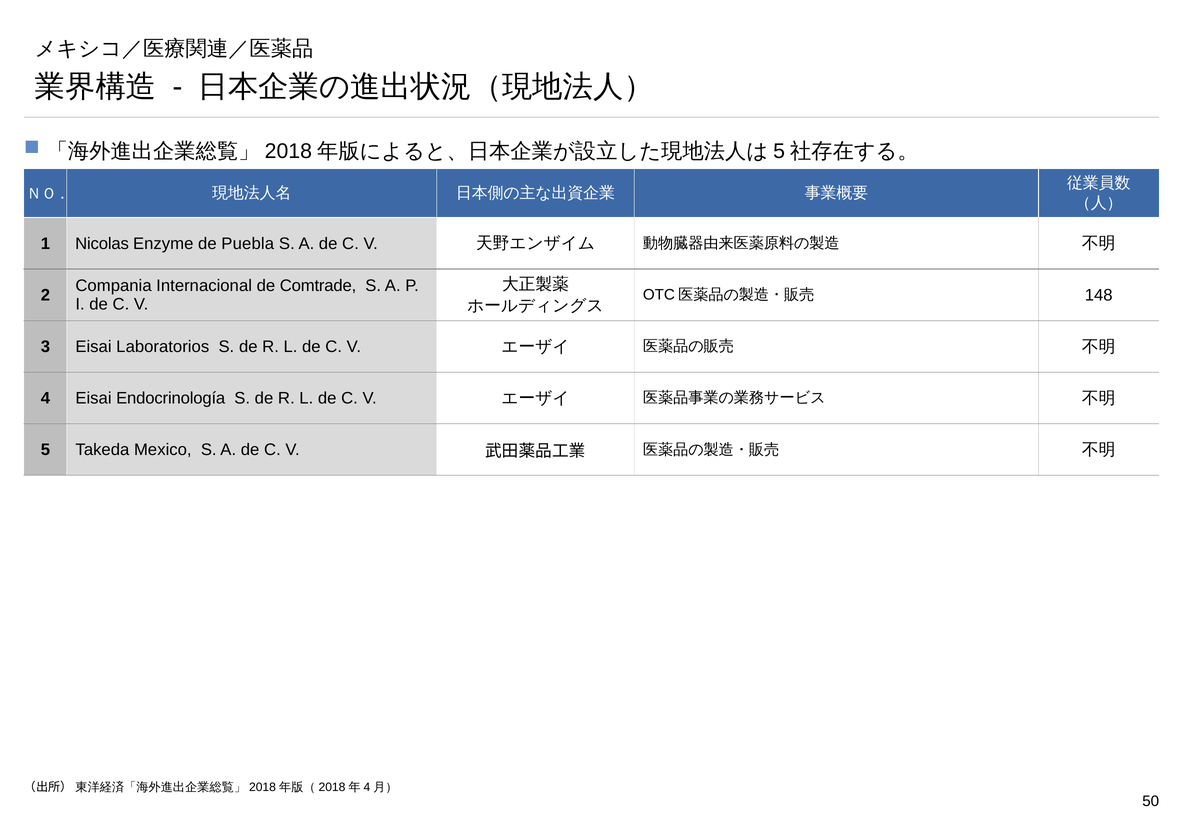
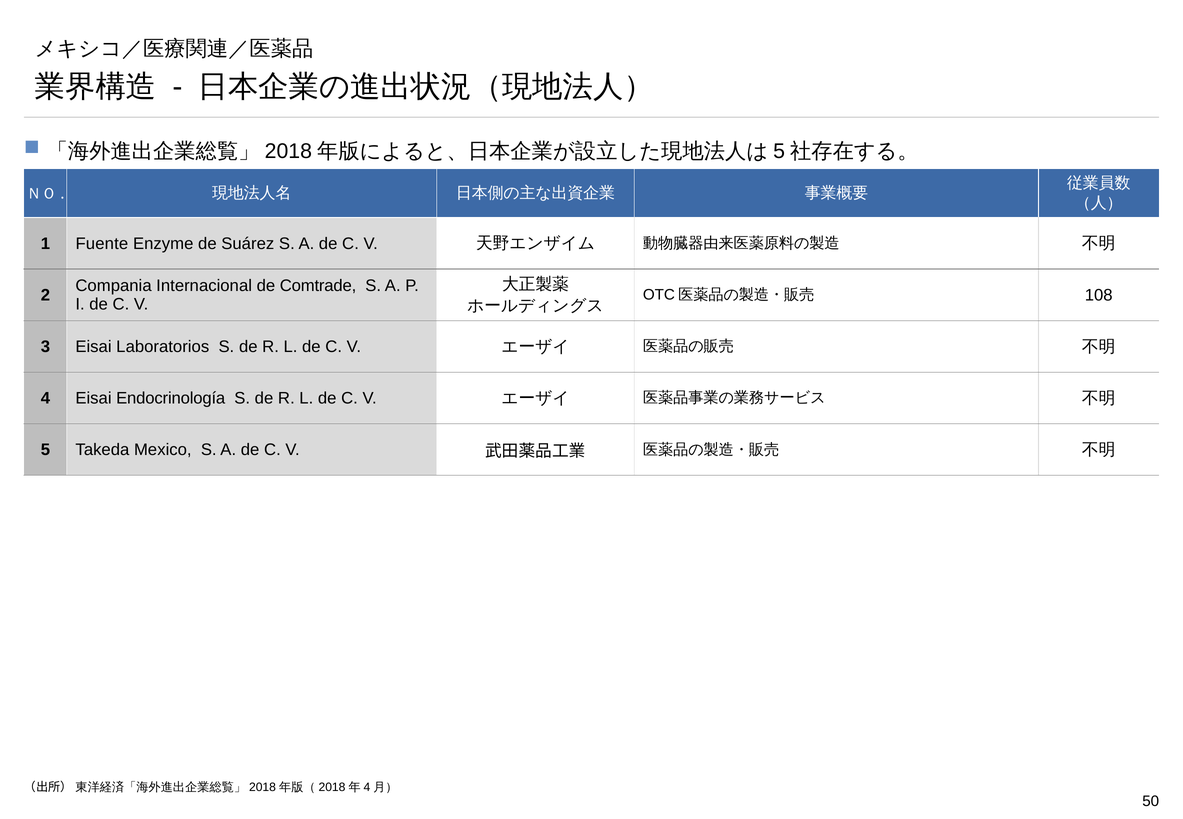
Nicolas: Nicolas -> Fuente (102, 244)
Puebla: Puebla -> Suárez (248, 244)
148: 148 -> 108 (1099, 295)
